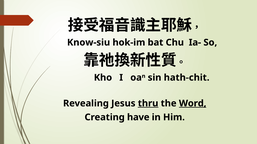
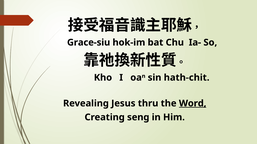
Know-siu: Know-siu -> Grace-siu (89, 43)
thru underline: present -> none (148, 104)
have: have -> seng (138, 118)
